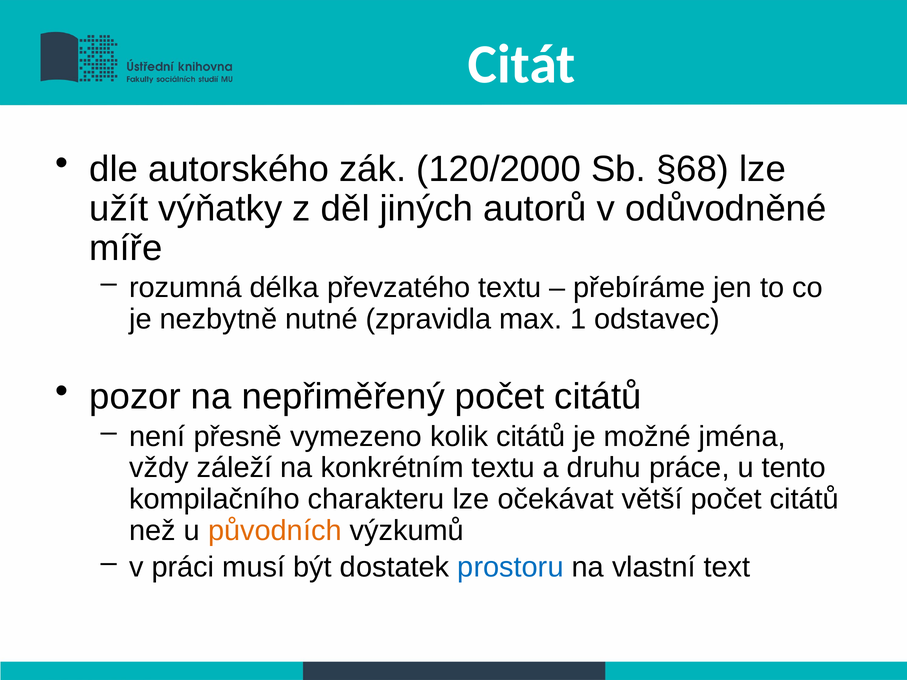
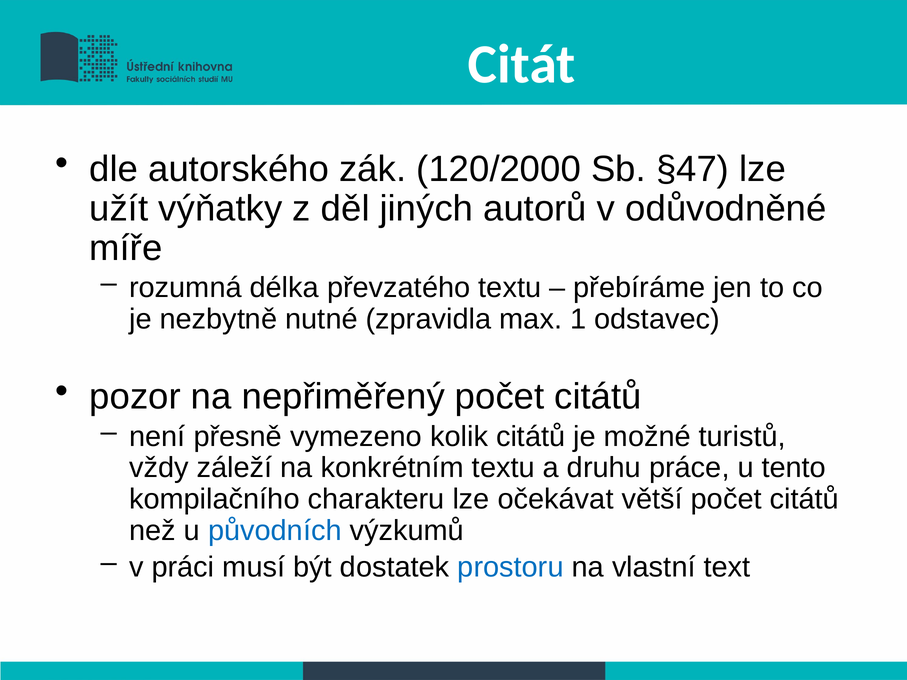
§68: §68 -> §47 (693, 169)
jména: jména -> turistů (742, 437)
původních colour: orange -> blue (275, 531)
